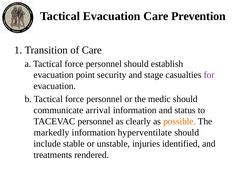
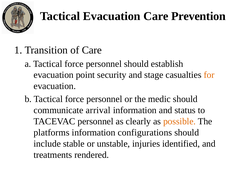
for colour: purple -> orange (209, 75)
markedly: markedly -> platforms (52, 132)
hyperventilate: hyperventilate -> configurations (145, 132)
